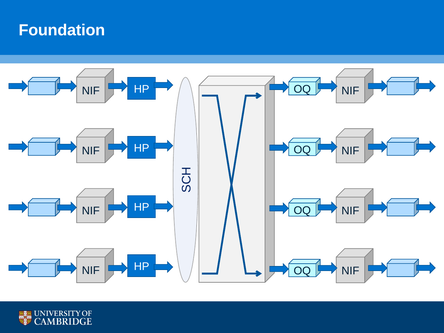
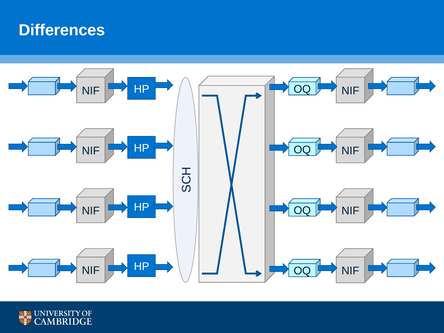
Foundation: Foundation -> Differences (62, 30)
